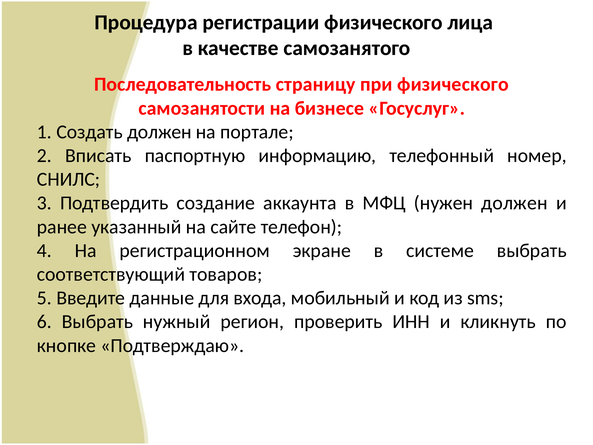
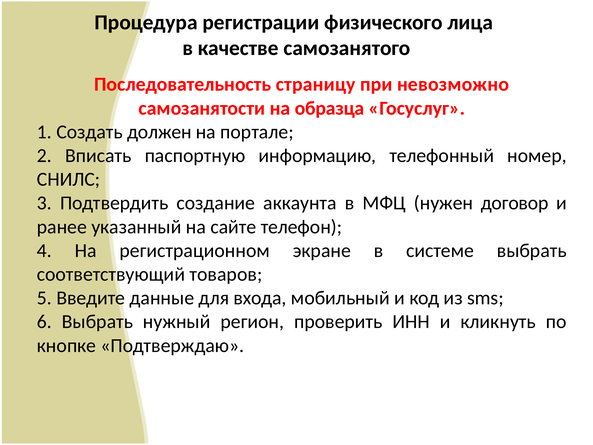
при физического: физического -> невозможно (453, 84)
бизнесе: бизнесе -> образца (330, 108)
нужен должен: должен -> договор (515, 203)
